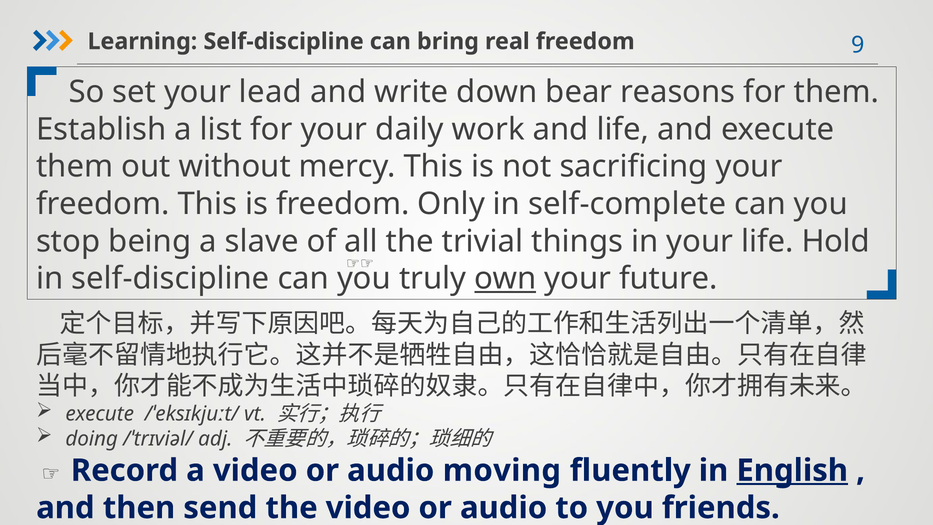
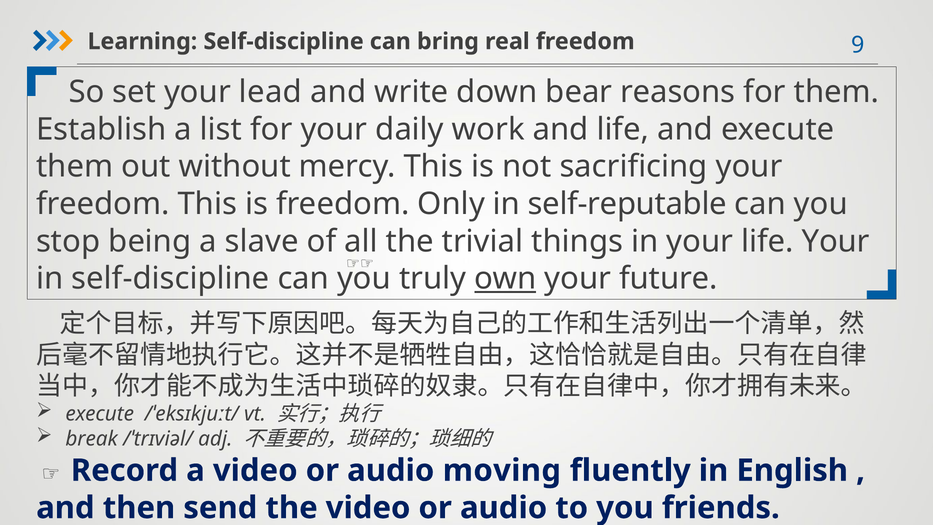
self-complete: self-complete -> self-reputable (627, 204)
life Hold: Hold -> Your (836, 241)
doing: doing -> break (92, 439)
English underline: present -> none (792, 470)
